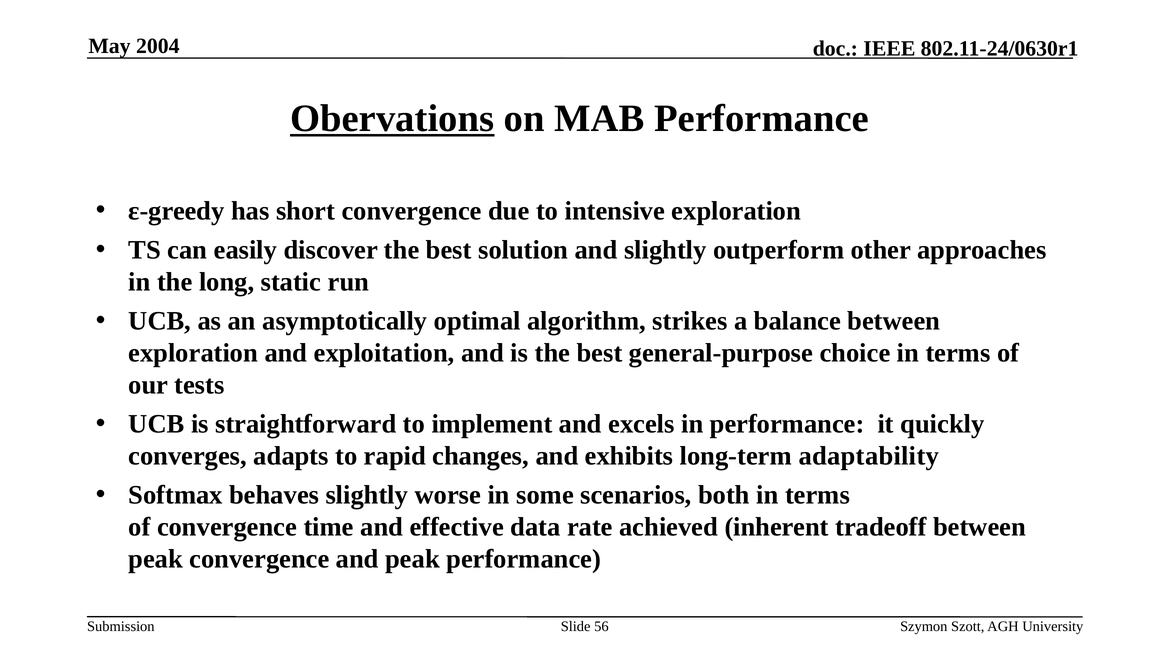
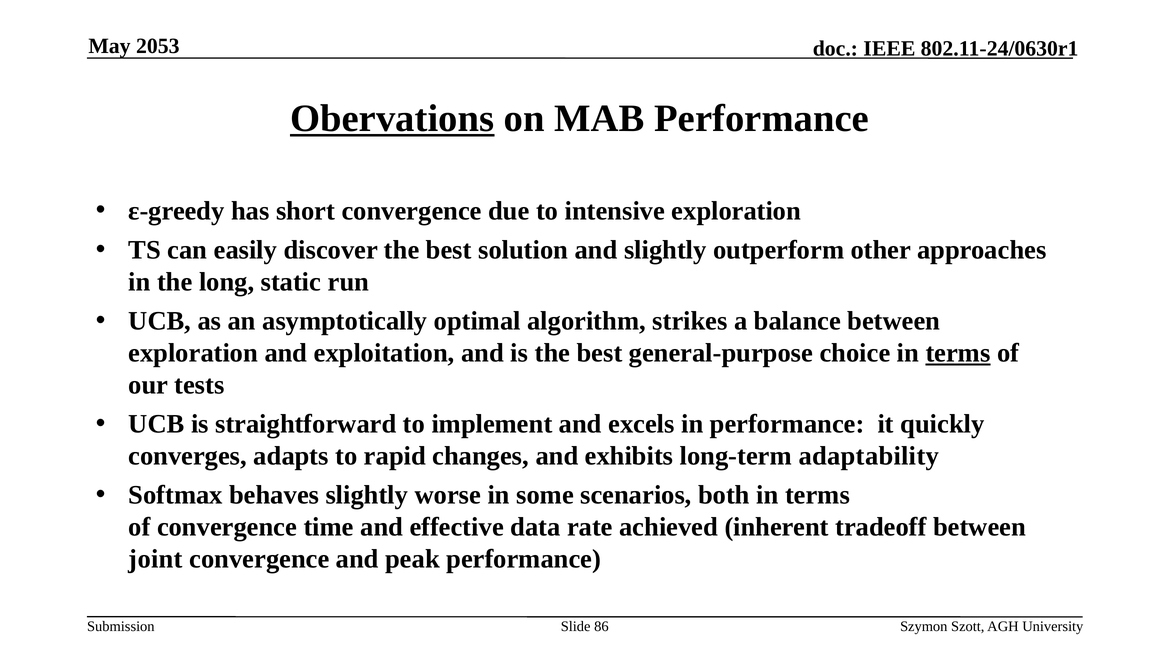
2004: 2004 -> 2053 (158, 46)
terms underline: none -> present (958, 353)
peak: peak -> joint (156, 559)
56: 56 -> 86 (601, 626)
